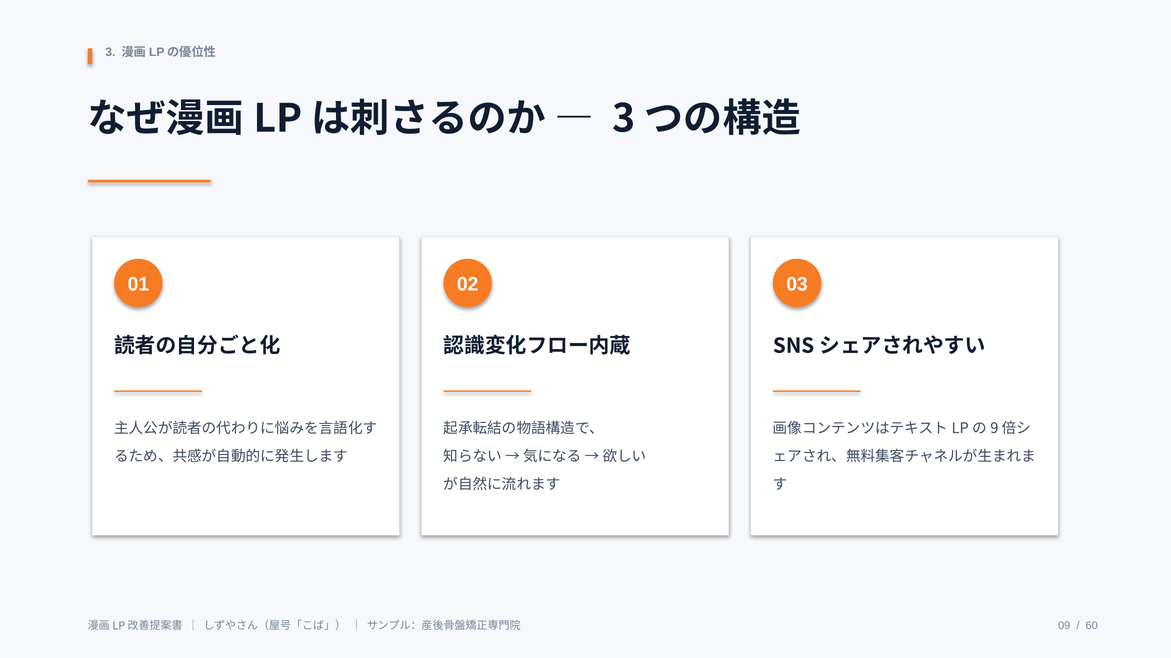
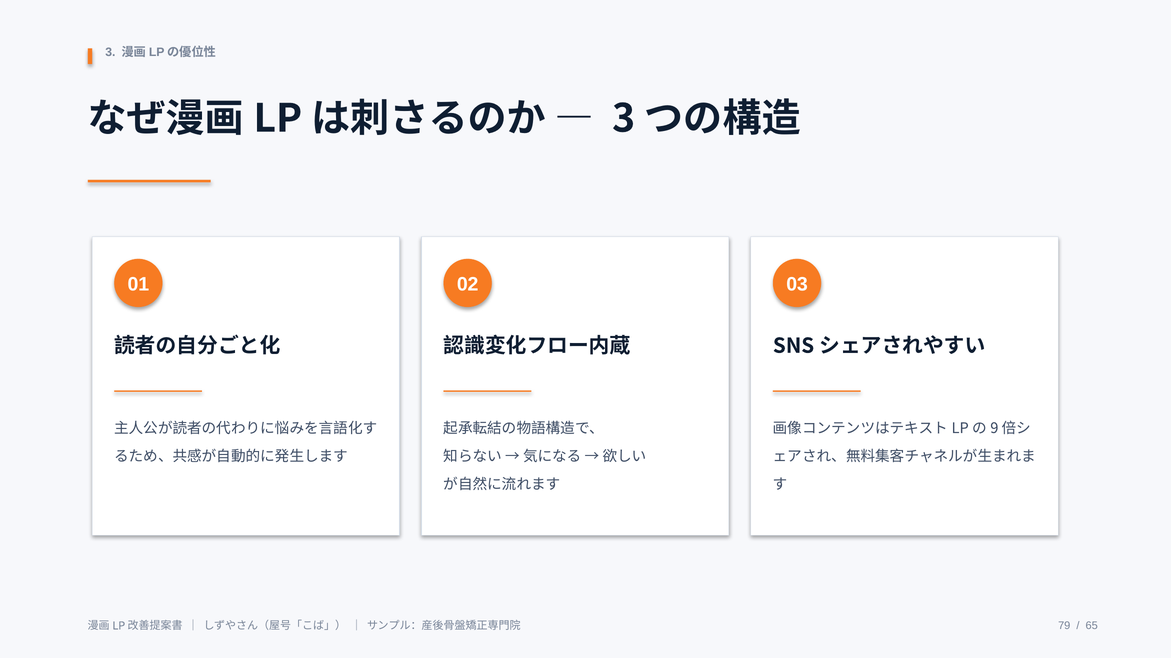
09: 09 -> 79 (1064, 627)
60: 60 -> 65 (1092, 627)
